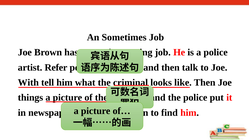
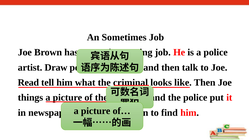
Refer: Refer -> Draw (56, 67)
With: With -> Read (28, 83)
